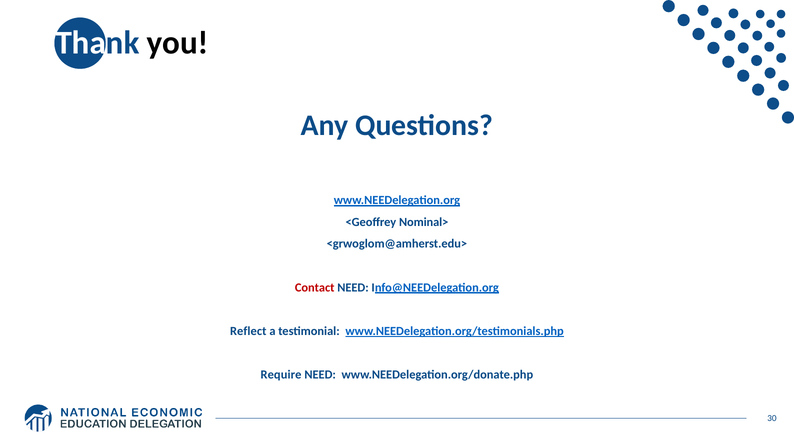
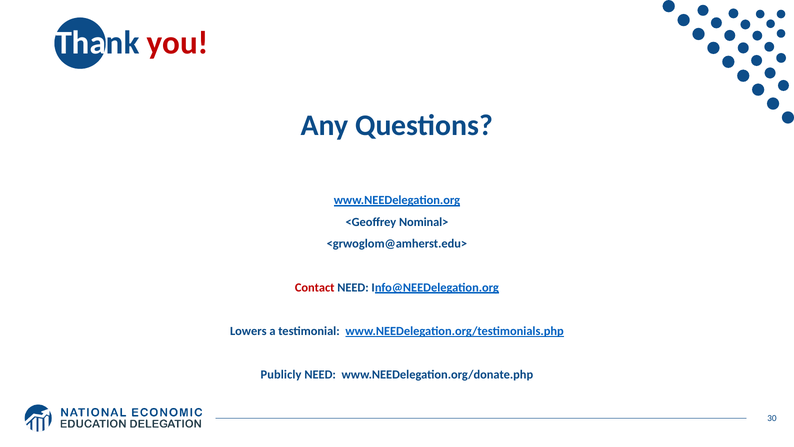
you colour: black -> red (178, 43)
Reflect: Reflect -> Lowers (248, 331)
Require: Require -> Publicly (281, 374)
